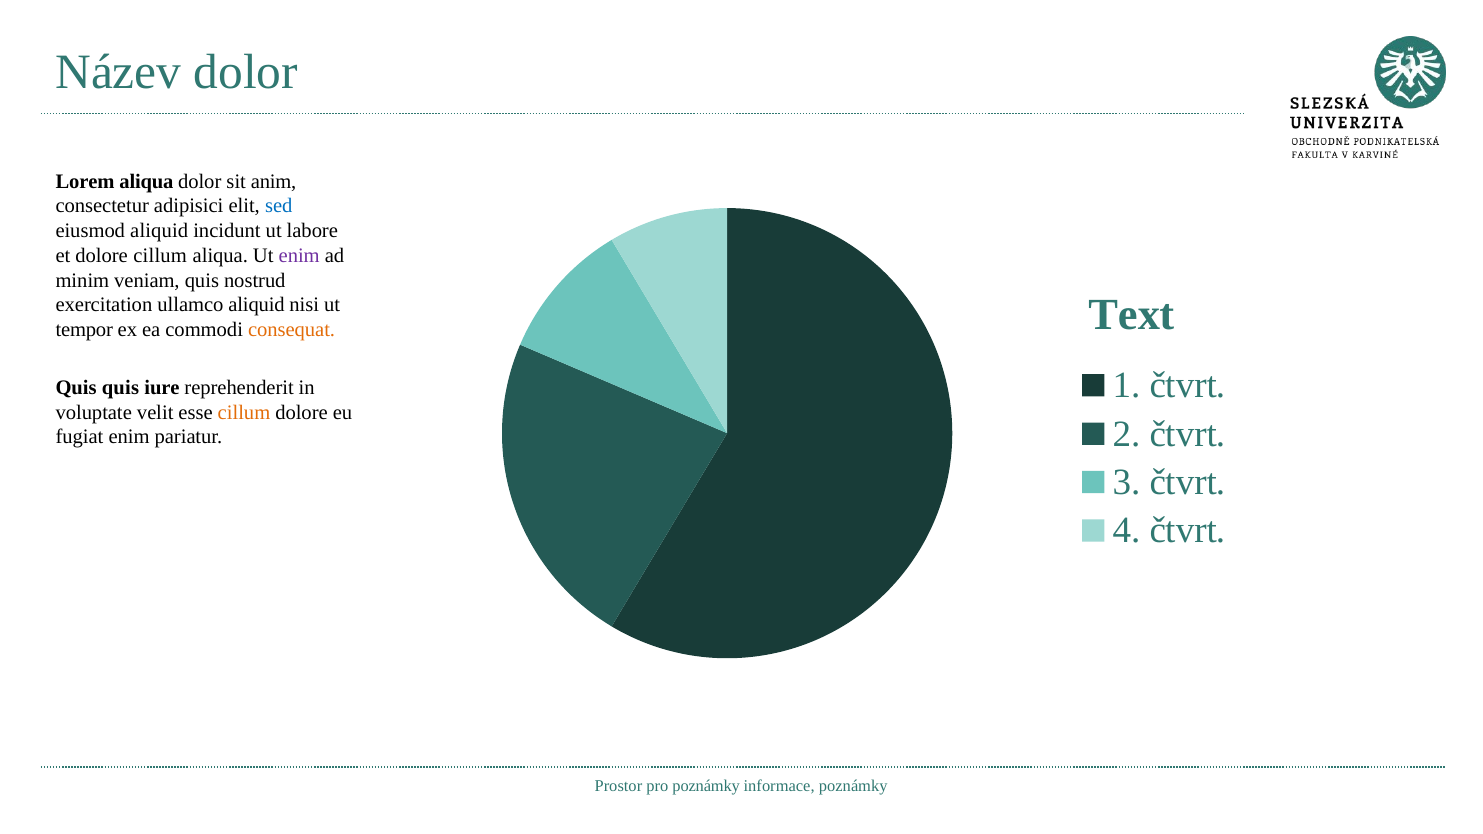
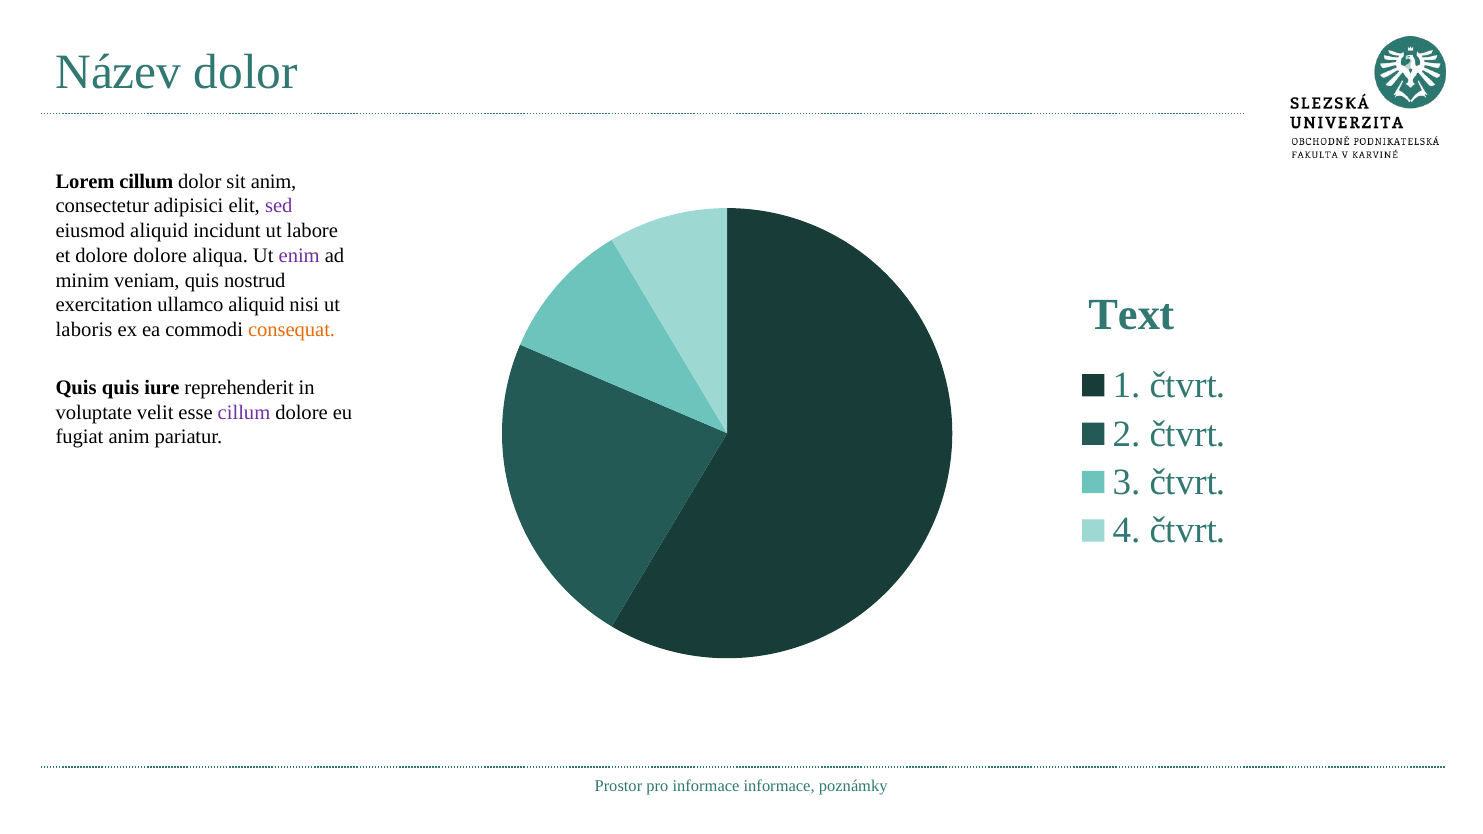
Lorem aliqua: aliqua -> cillum (146, 181)
sed colour: blue -> purple (279, 206)
dolore cillum: cillum -> dolore (160, 256)
tempor: tempor -> laboris (84, 330)
cillum colour: orange -> purple (244, 412)
fugiat enim: enim -> anim (129, 437)
pro poznámky: poznámky -> informace (706, 786)
